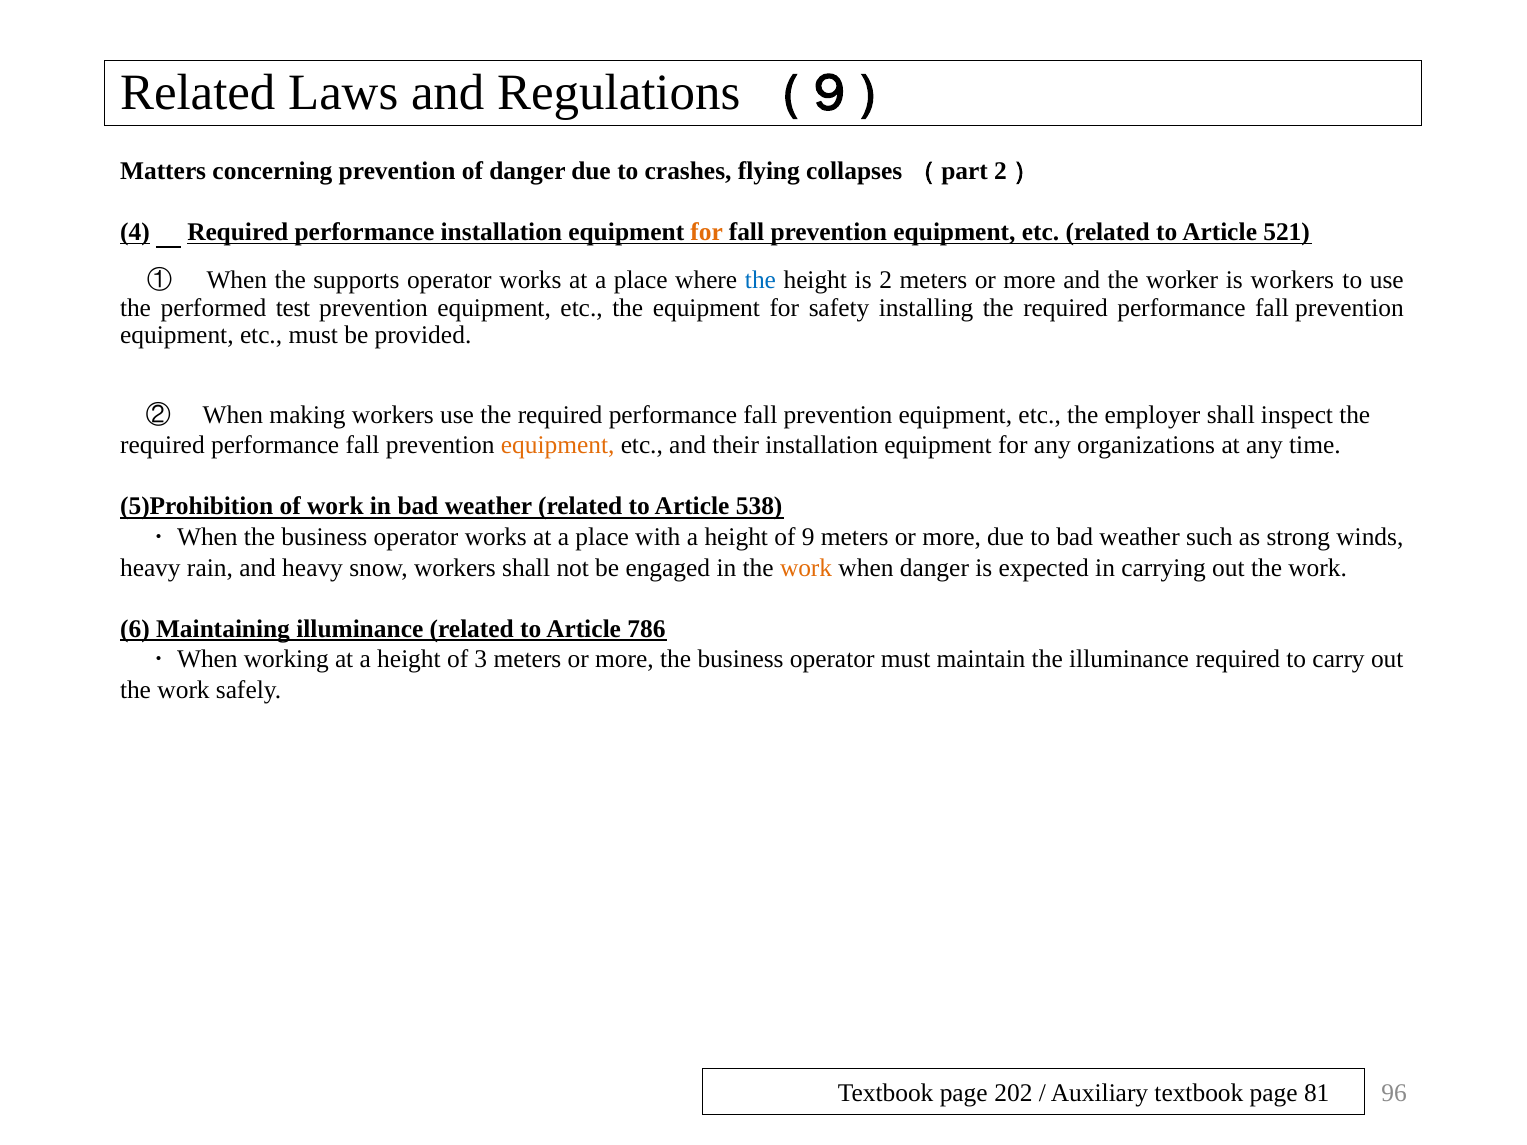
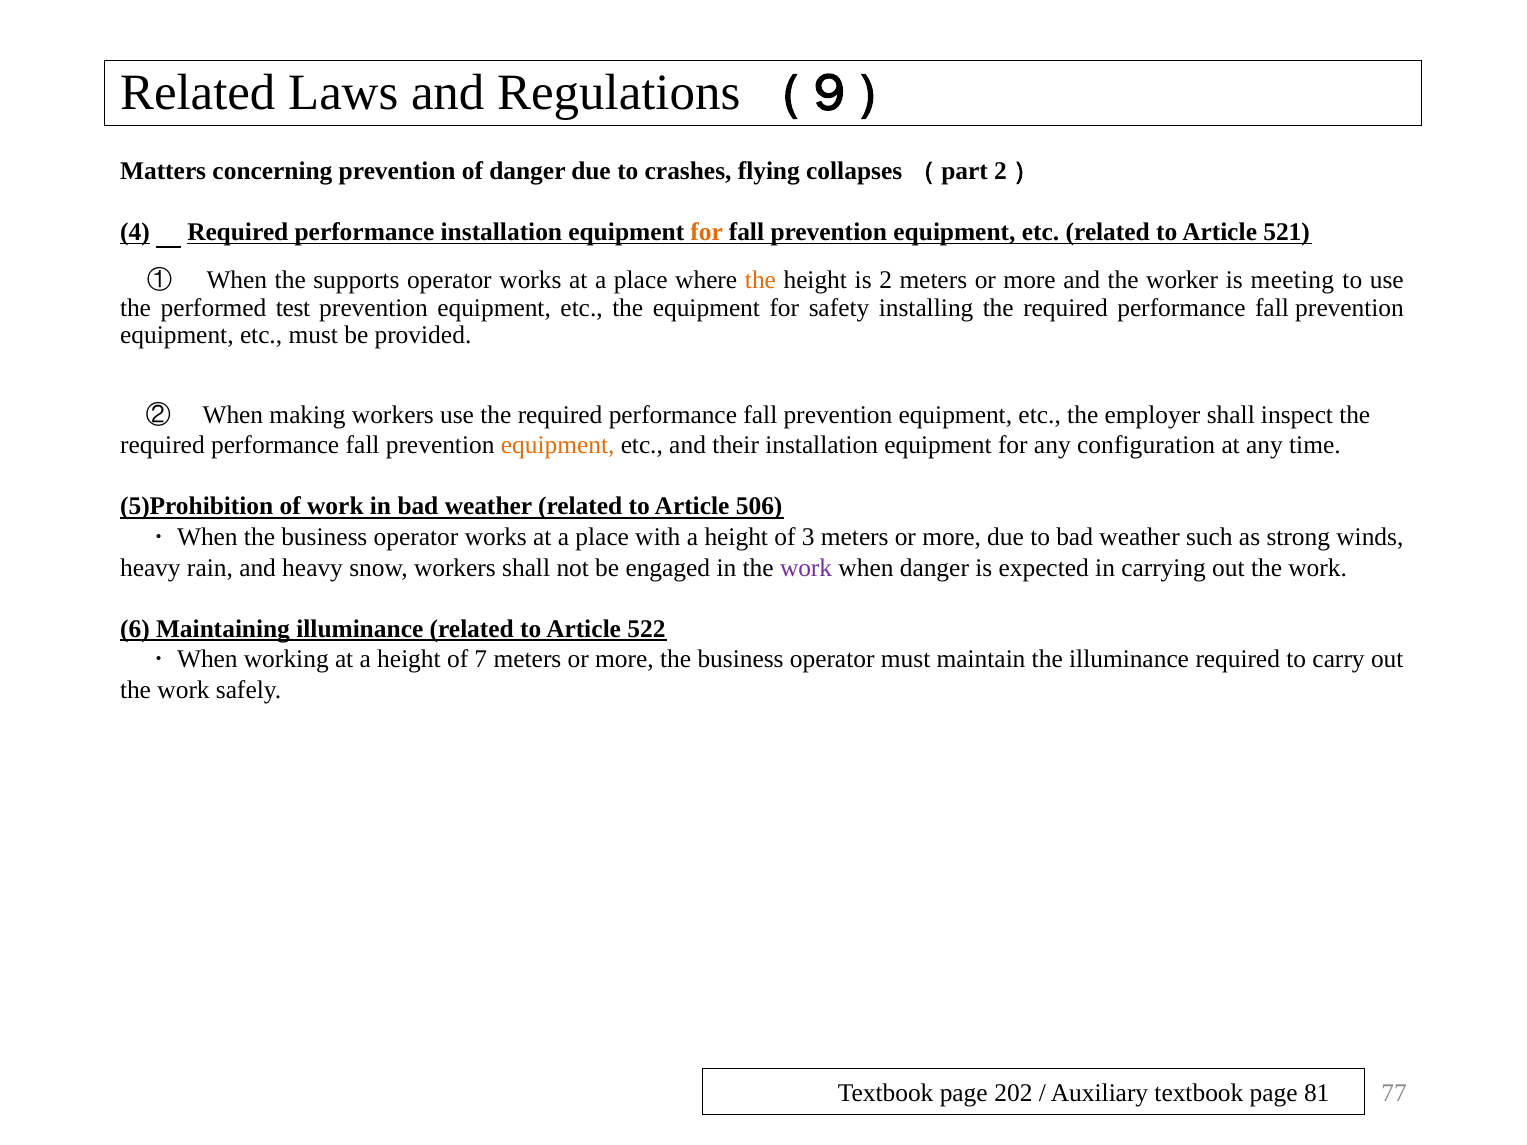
the colour: blue -> orange (760, 281)
is workers: workers -> meeting (1292, 281)
organizations: organizations -> configuration (1146, 446)
538: 538 -> 506 (759, 507)
9: 9 -> 3 (808, 537)
work colour: orange -> purple (806, 568)
786: 786 -> 522 (646, 629)
3: 3 -> 7 (481, 659)
96: 96 -> 77 (1394, 1094)
